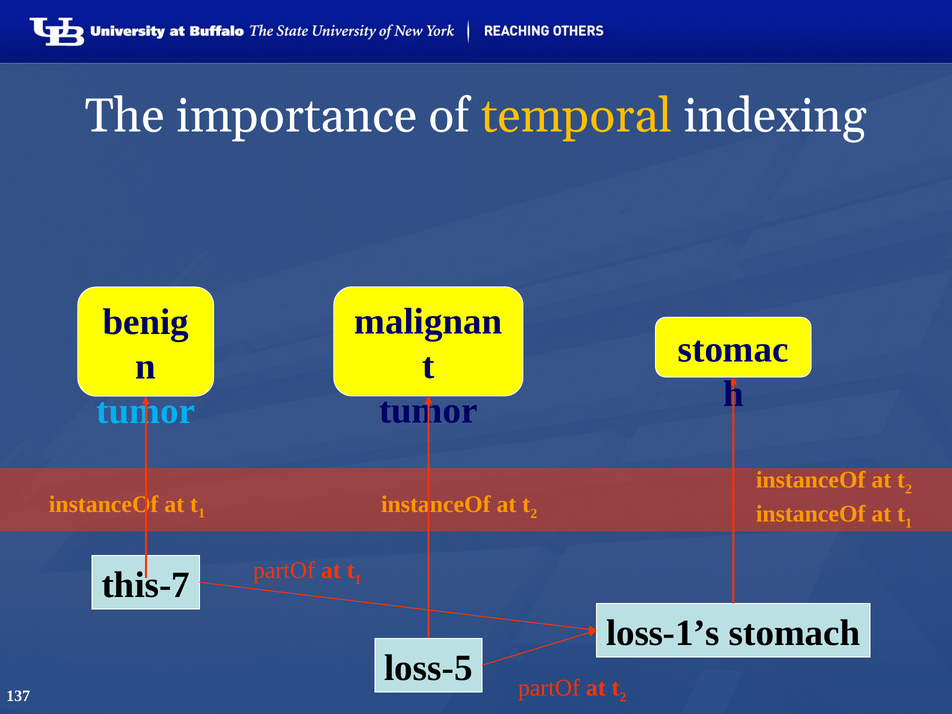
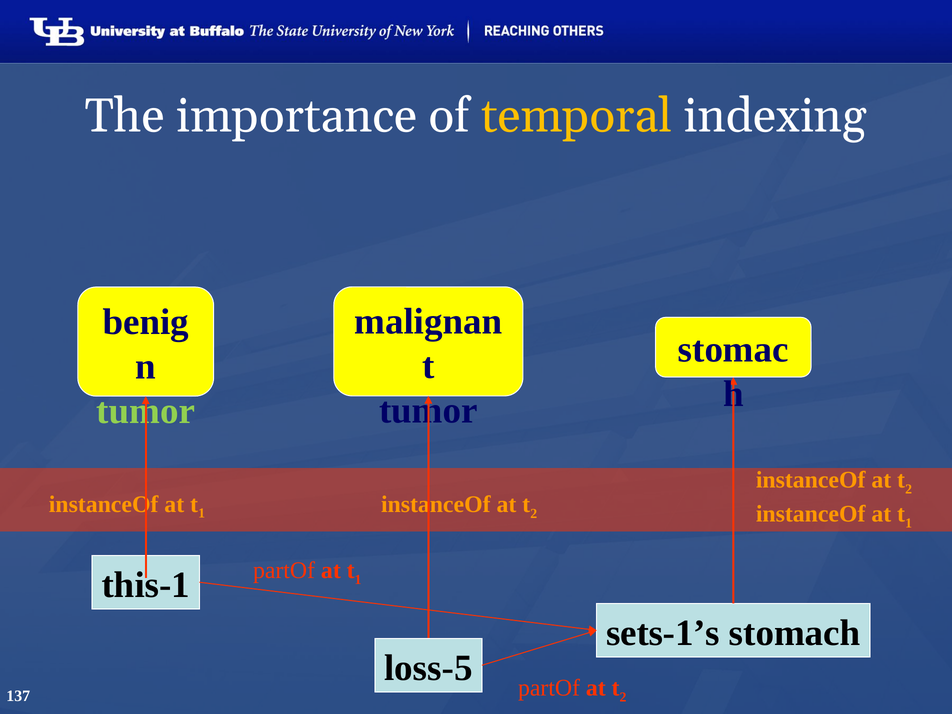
tumor colour: light blue -> light green (146, 411)
this-7: this-7 -> this-1 (146, 585)
loss-1’s: loss-1’s -> sets-1’s (663, 633)
